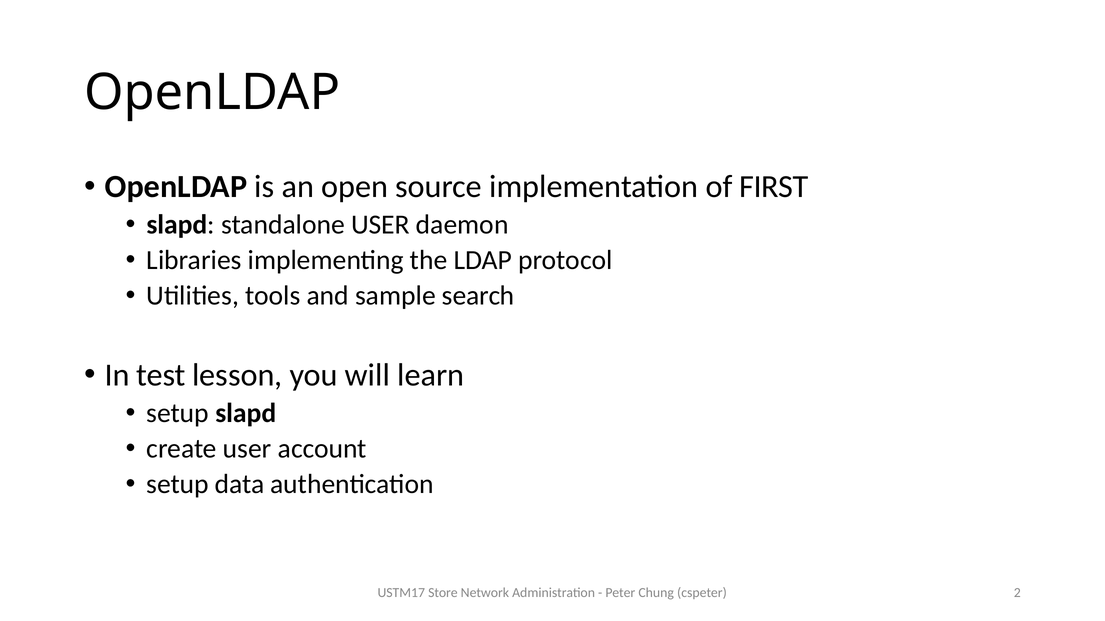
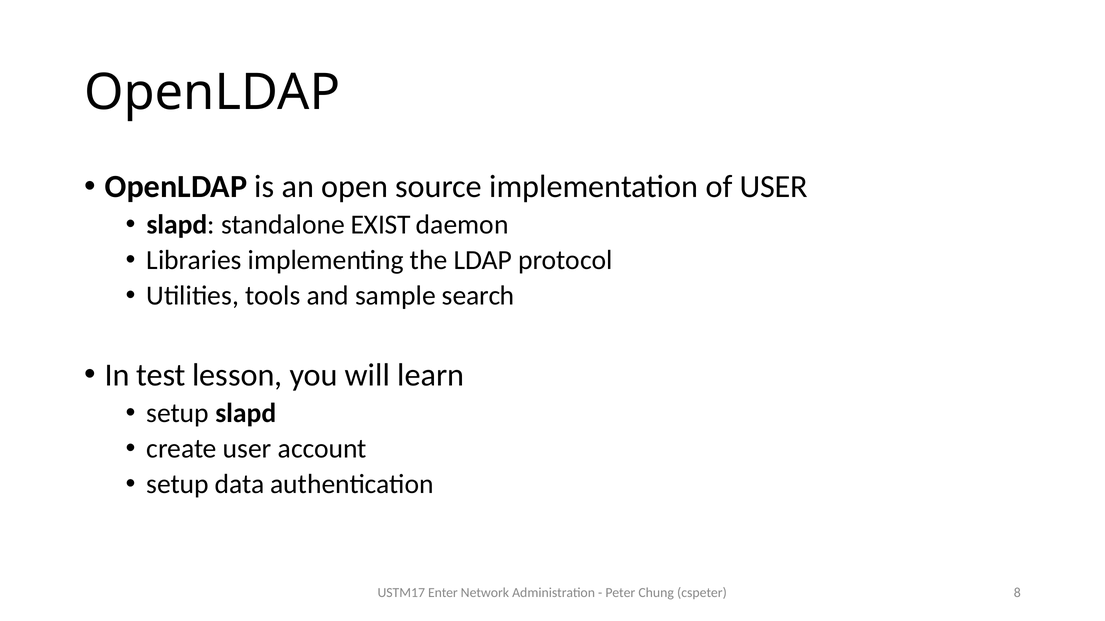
of FIRST: FIRST -> USER (774, 187)
standalone USER: USER -> EXIST (381, 225)
Store: Store -> Enter (443, 593)
2: 2 -> 8 (1017, 593)
